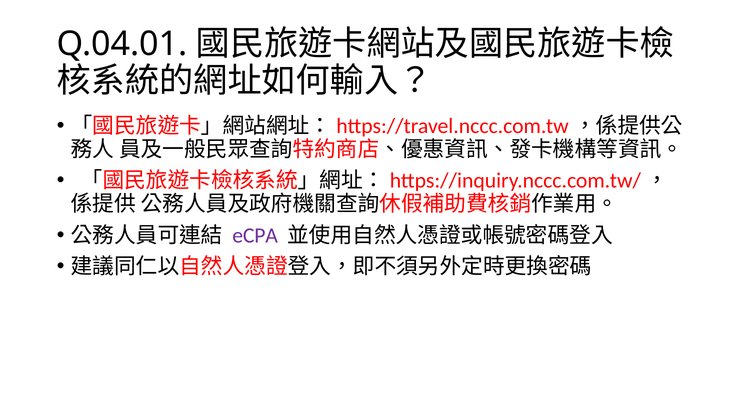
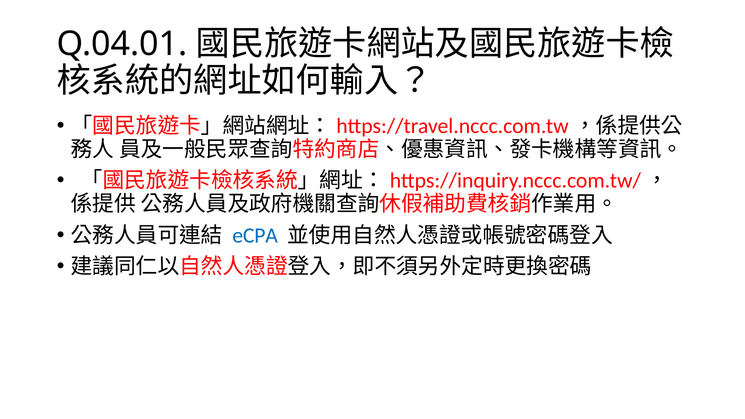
eCPA colour: purple -> blue (255, 235)
